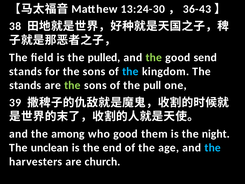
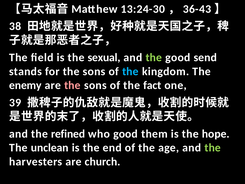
pulled: pulled -> sexual (104, 57)
stands: stands -> enemy (25, 85)
the colour: light green -> pink (72, 85)
pull: pull -> fact (152, 85)
among: among -> refined (68, 134)
night: night -> hope (216, 134)
the colour: light blue -> light green (213, 148)
